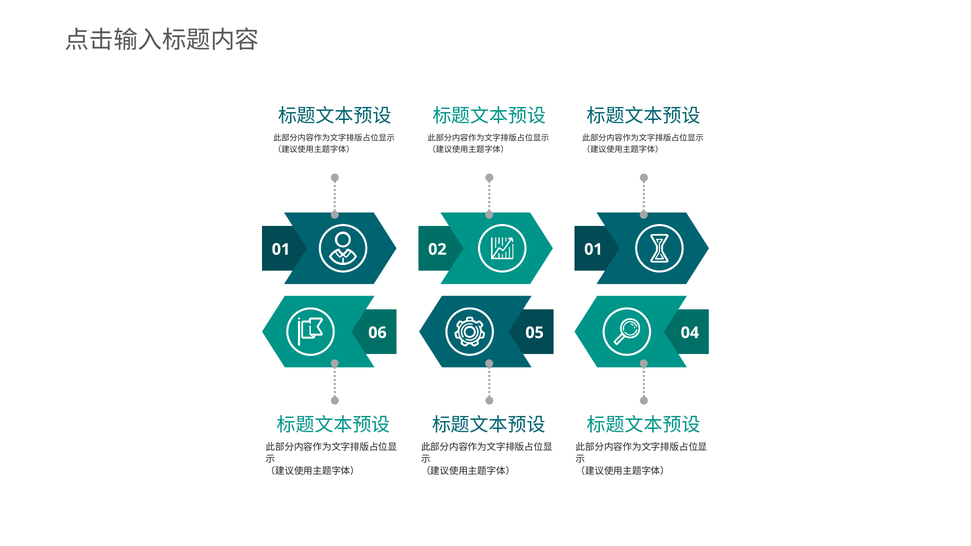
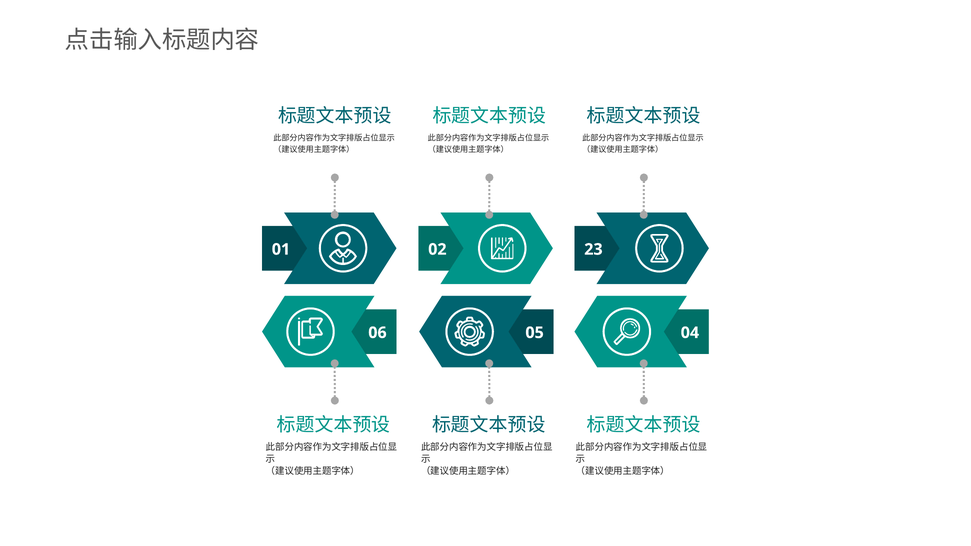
02 01: 01 -> 23 (593, 249)
